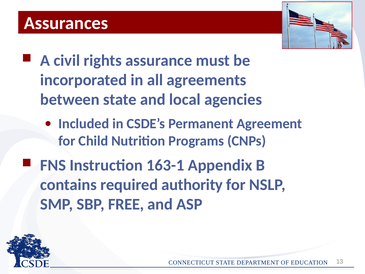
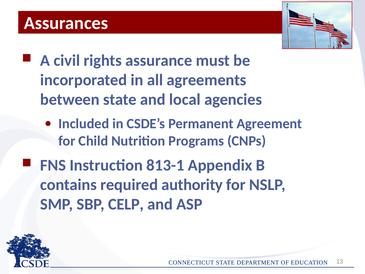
163-1: 163-1 -> 813-1 (165, 165)
FREE: FREE -> CELP (126, 204)
